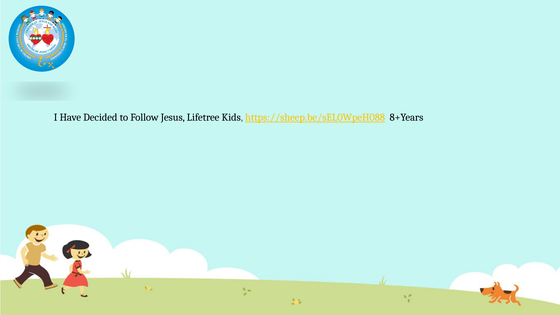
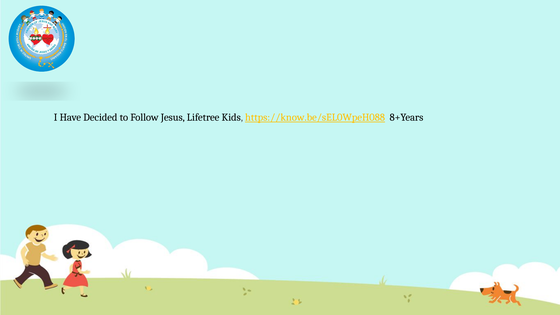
https://sheep.be/sEL0WpeH088: https://sheep.be/sEL0WpeH088 -> https://know.be/sEL0WpeH088 (315, 117)
